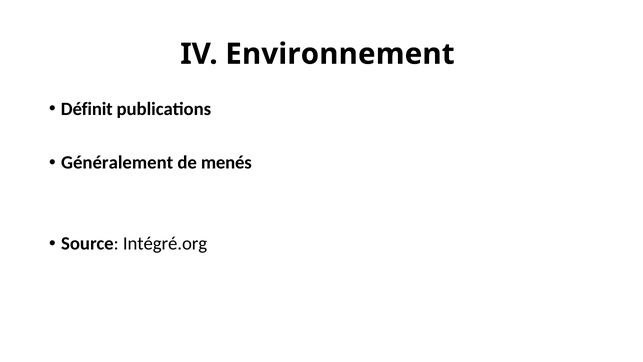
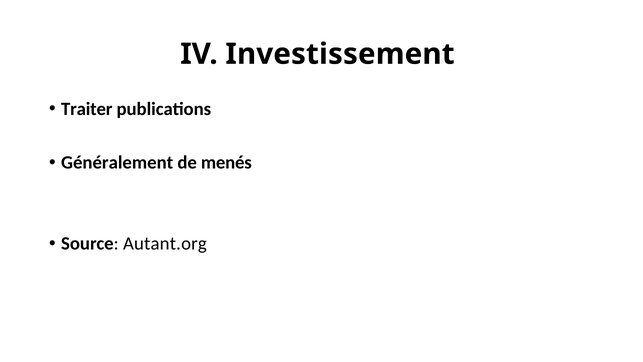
Environnement: Environnement -> Investissement (340, 54)
Définit: Définit -> Traiter (87, 109)
Intégré.org: Intégré.org -> Autant.org (165, 244)
